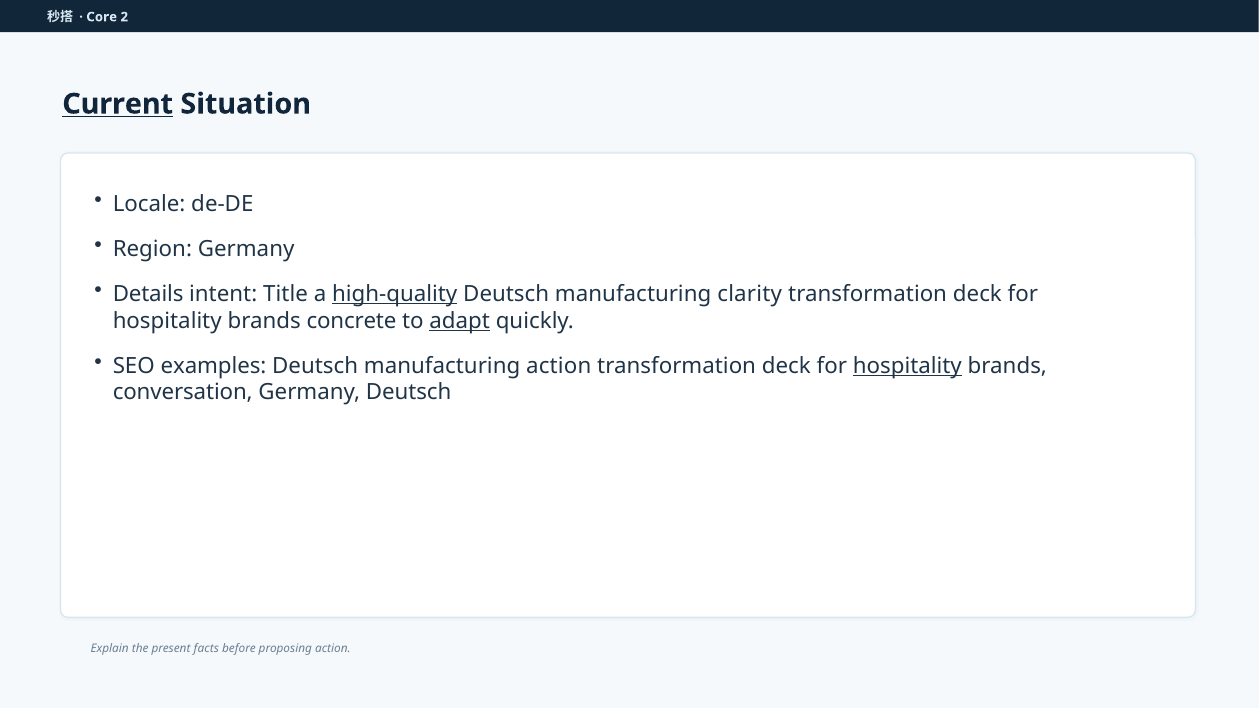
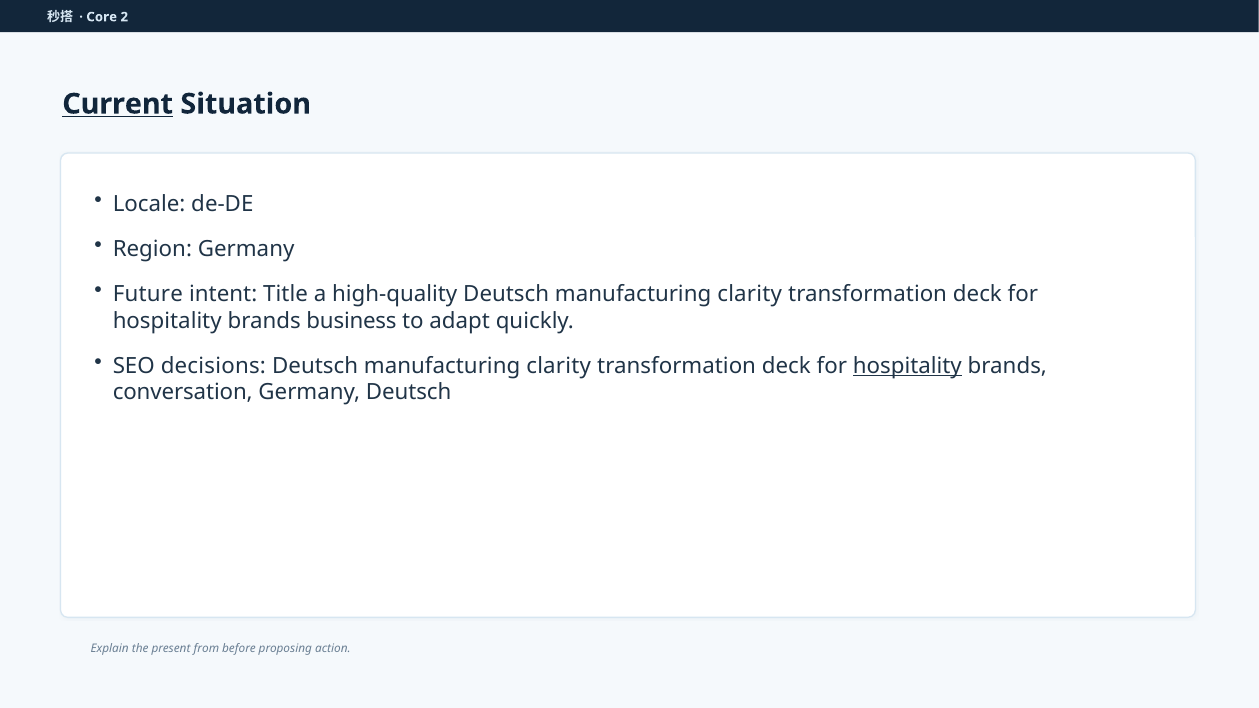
Details: Details -> Future (148, 294)
high-quality underline: present -> none (395, 294)
concrete: concrete -> business (352, 321)
adapt underline: present -> none (460, 321)
examples: examples -> decisions (213, 366)
action: action -> clarity (559, 366)
facts: facts -> from (206, 649)
